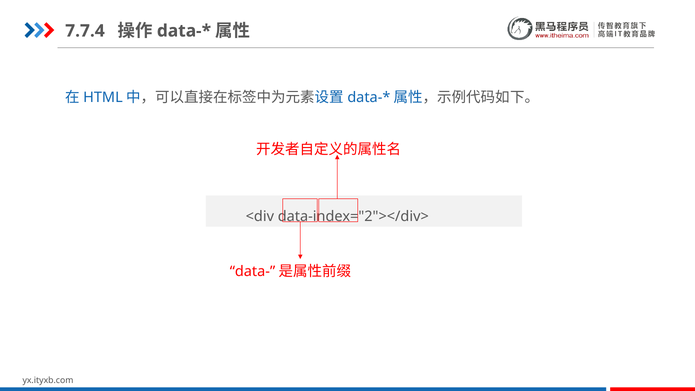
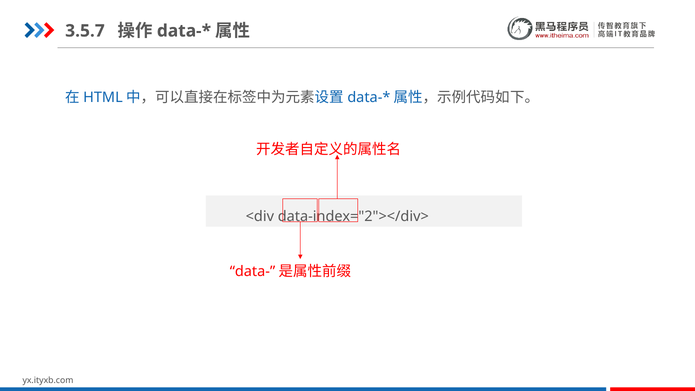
7.7.4: 7.7.4 -> 3.5.7 (85, 31)
